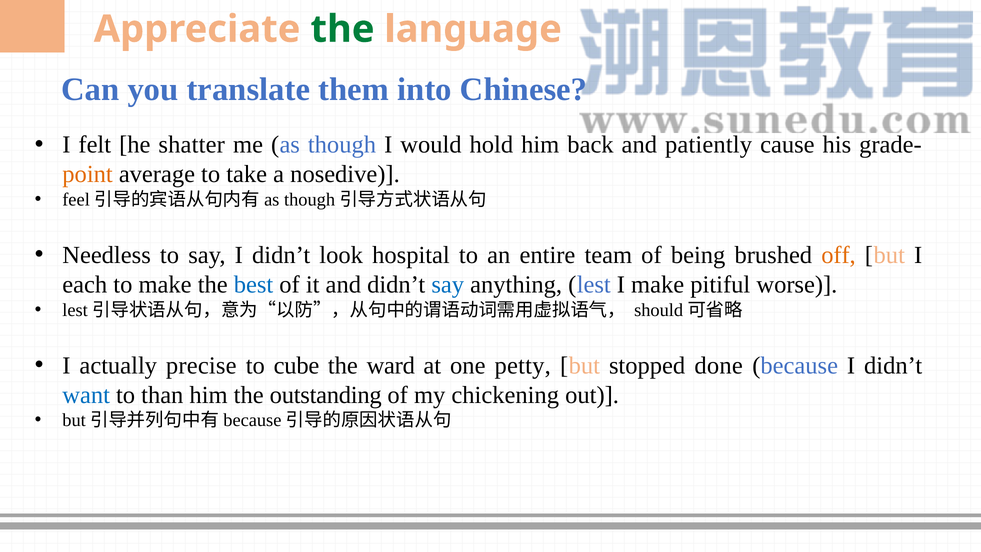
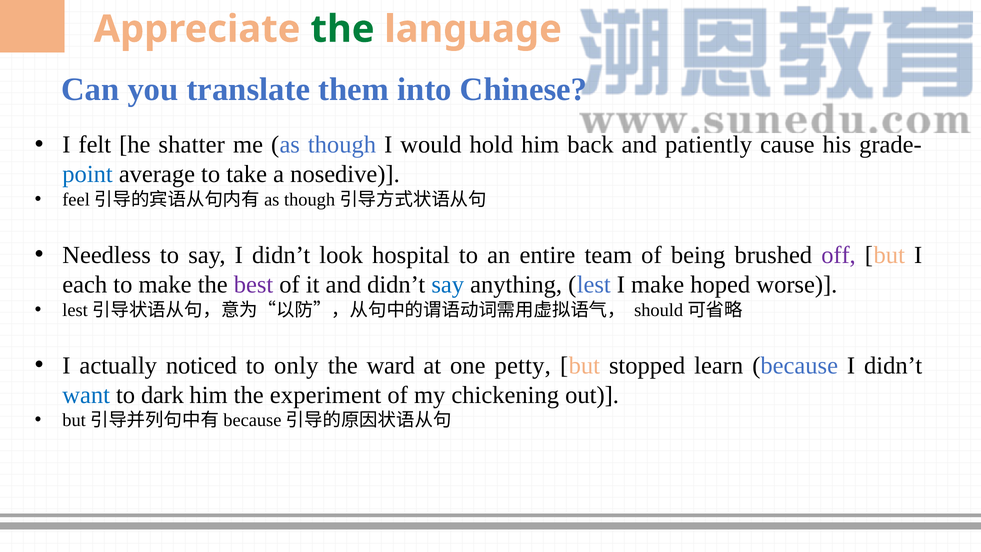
point colour: orange -> blue (88, 174)
off colour: orange -> purple (839, 255)
best colour: blue -> purple (254, 285)
pitiful: pitiful -> hoped (720, 285)
precise: precise -> noticed (201, 365)
cube: cube -> only (296, 365)
done: done -> learn (719, 365)
than: than -> dark (162, 395)
outstanding: outstanding -> experiment (326, 395)
